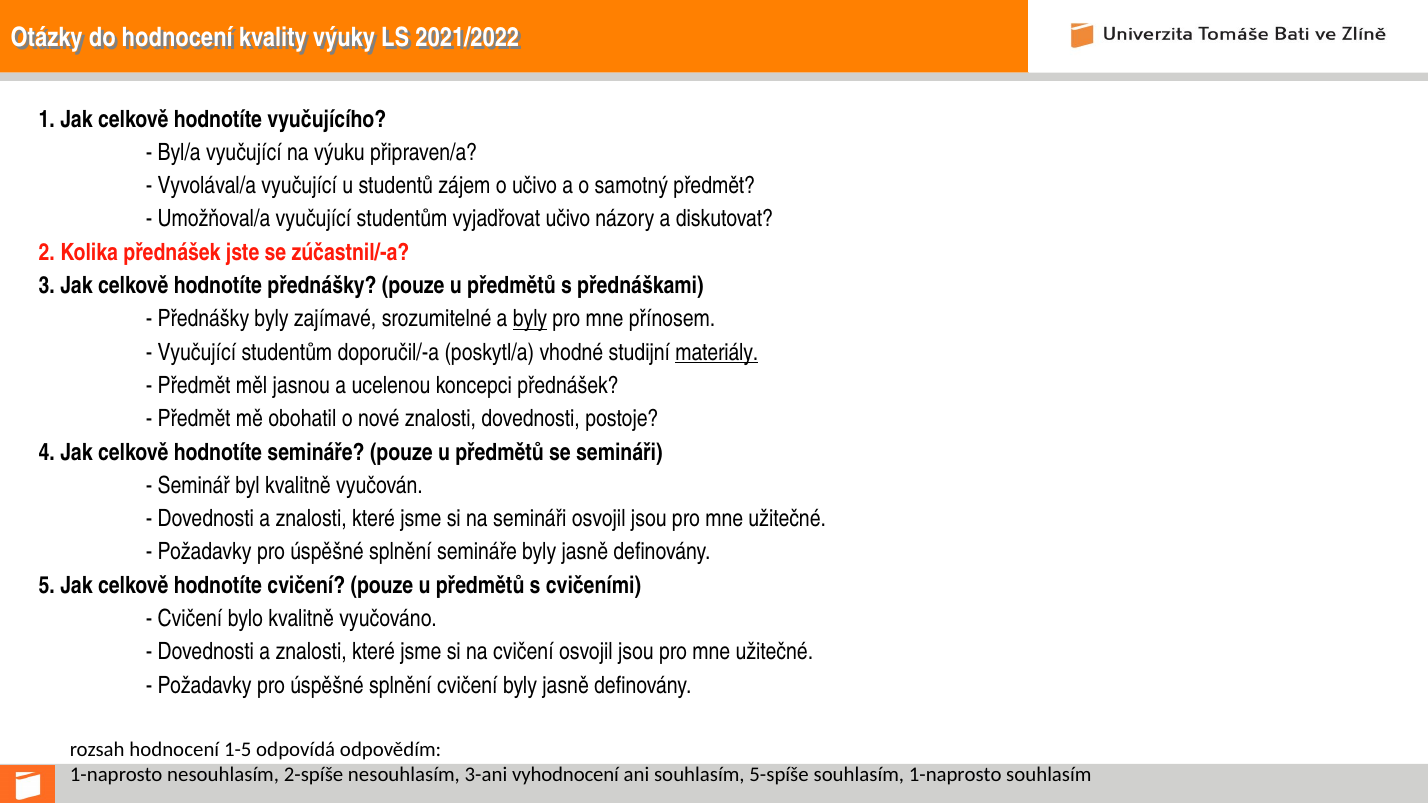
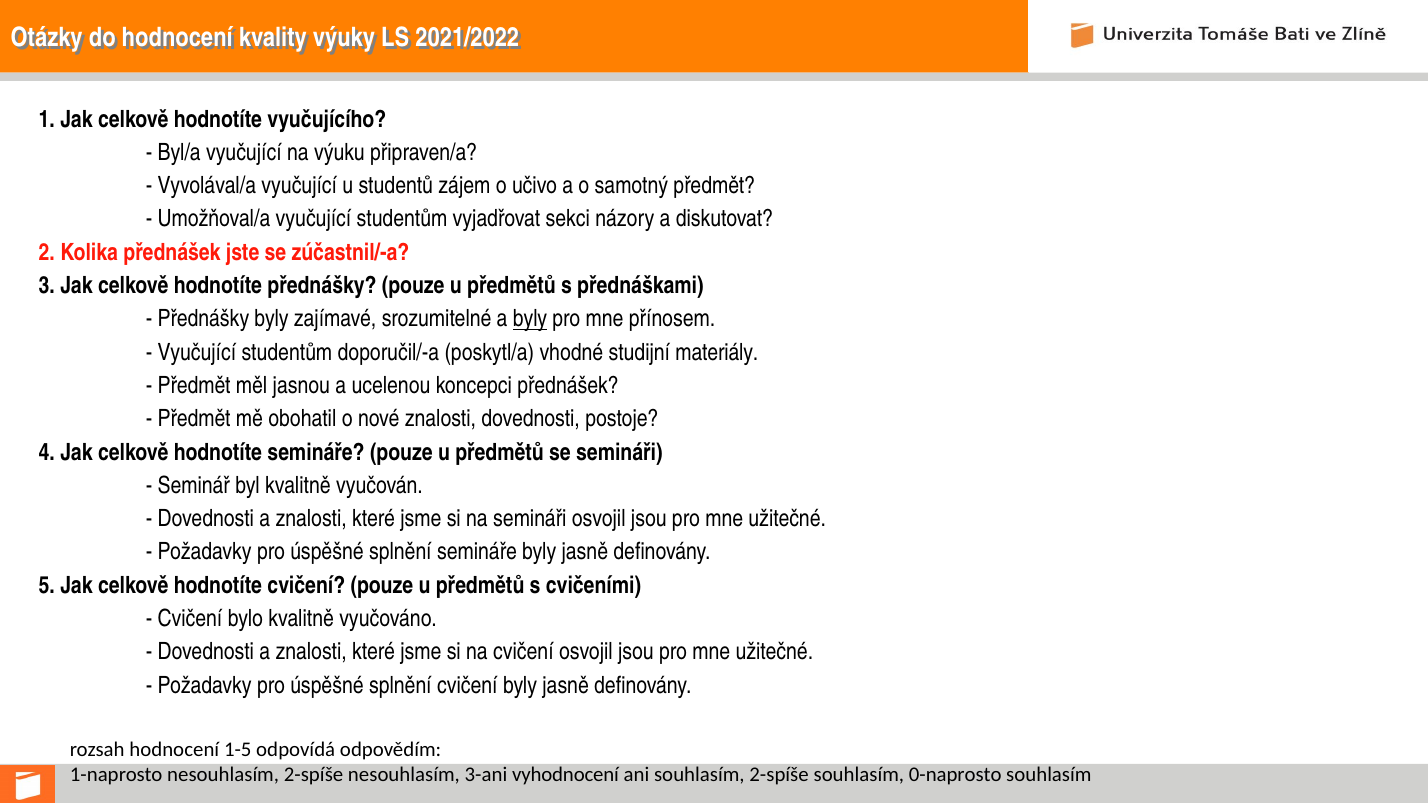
vyjadřovat učivo: učivo -> sekci (568, 219)
materiály underline: present -> none (717, 352)
souhlasím 5-spíše: 5-spíše -> 2-spíše (779, 775)
souhlasím 1-naprosto: 1-naprosto -> 0-naprosto (955, 775)
